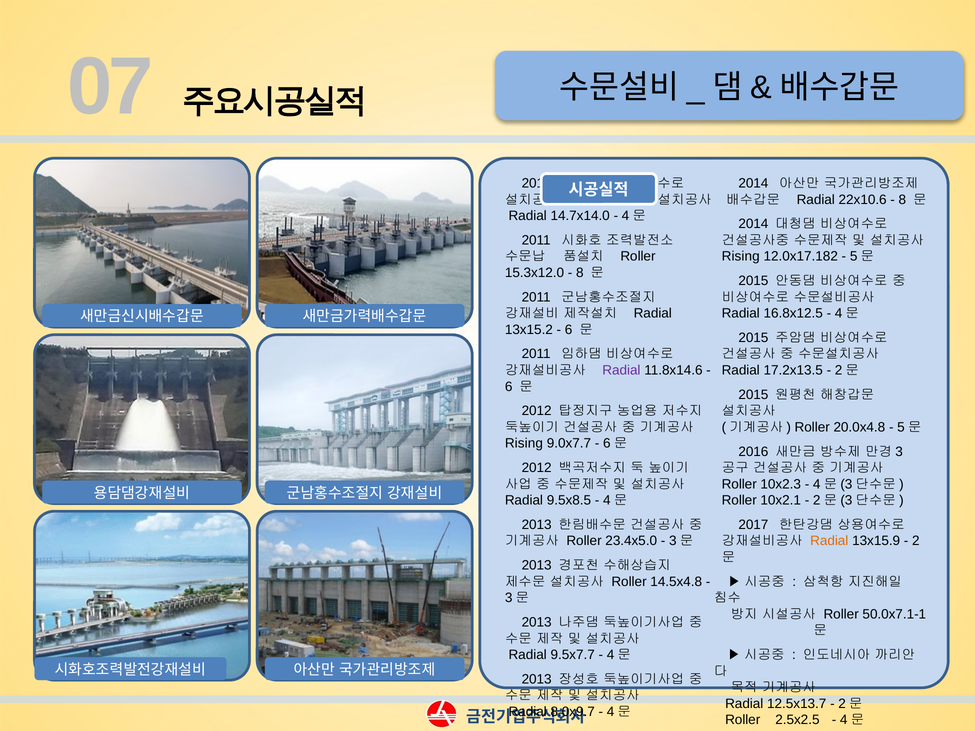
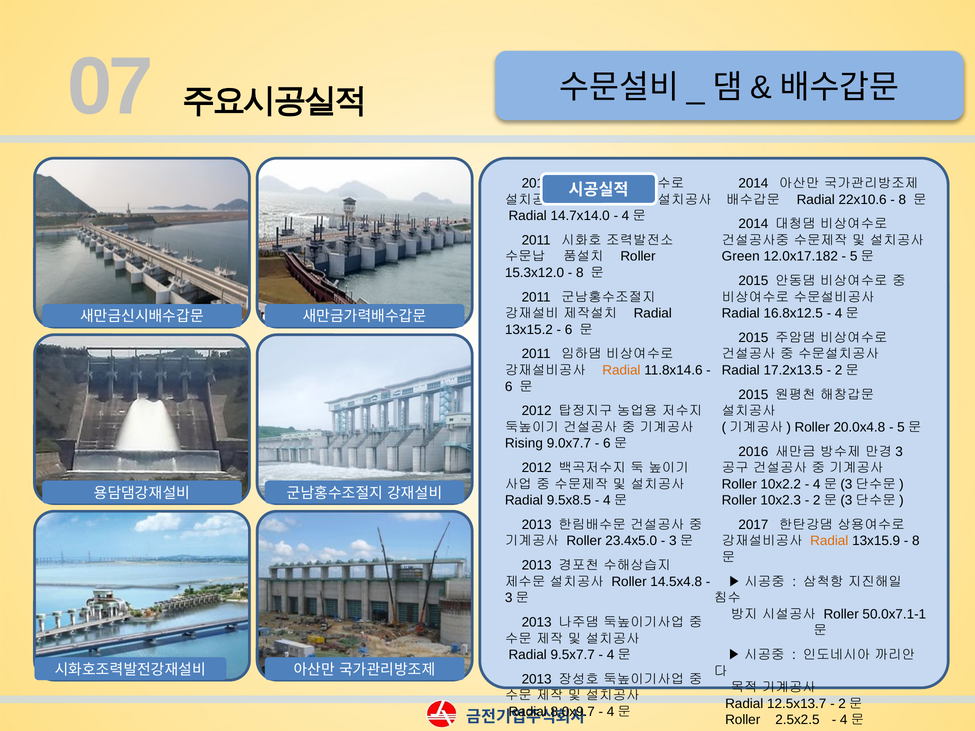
Rising: Rising -> Green (741, 257)
Radial colour: purple -> orange (621, 370)
10x2.3: 10x2.3 -> 10x2.2 (781, 484)
10x2.1: 10x2.1 -> 10x2.3 (781, 501)
2: 2 -> 8 (916, 541)
